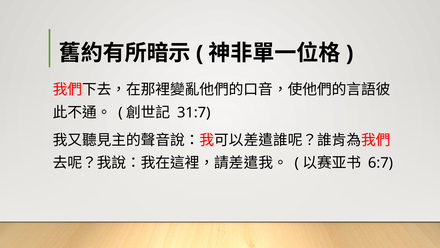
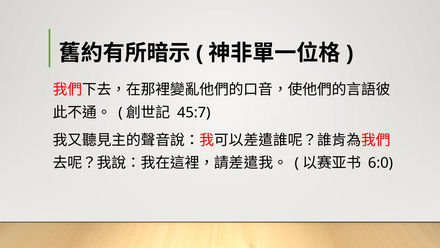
31:7: 31:7 -> 45:7 (194, 112)
6:7: 6:7 -> 6:0 (381, 163)
